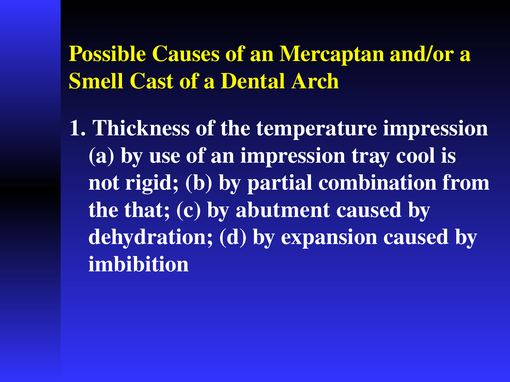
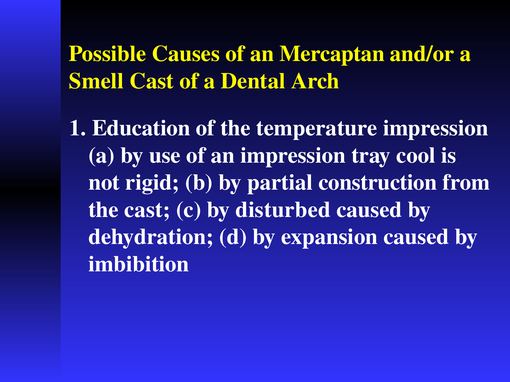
Thickness: Thickness -> Education (141, 128)
combination: combination -> construction (378, 183)
the that: that -> cast (147, 210)
abutment: abutment -> disturbed (283, 210)
